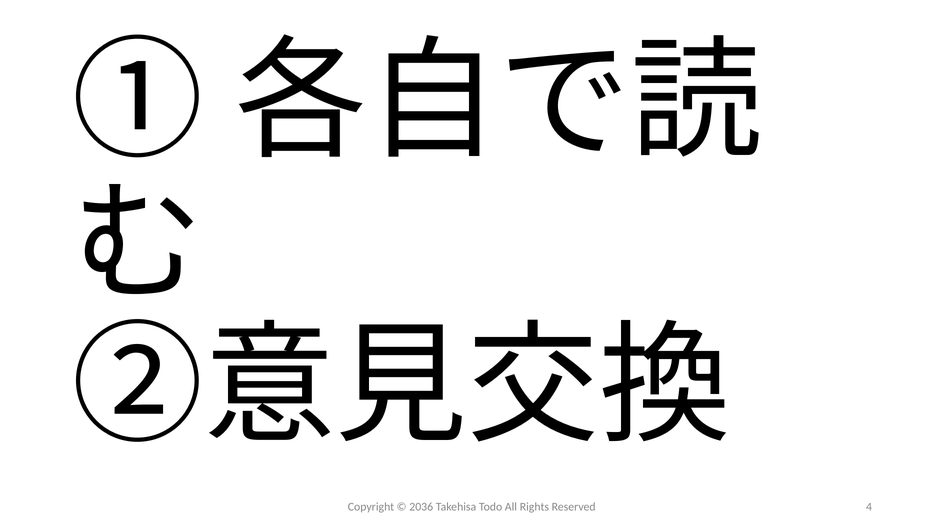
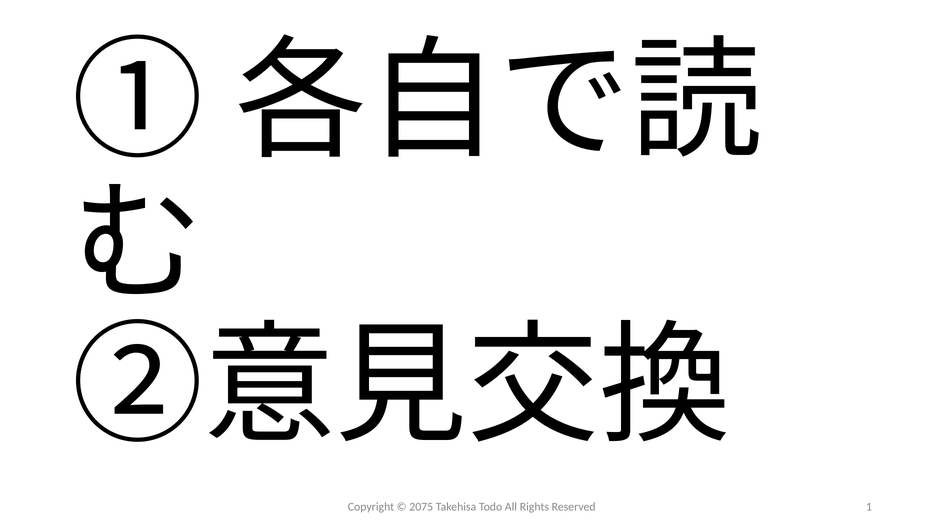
2036: 2036 -> 2075 (421, 507)
4: 4 -> 1 (869, 507)
